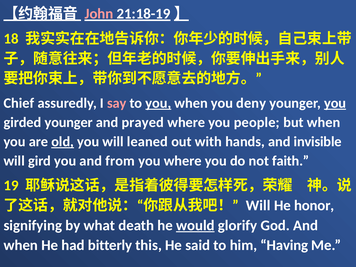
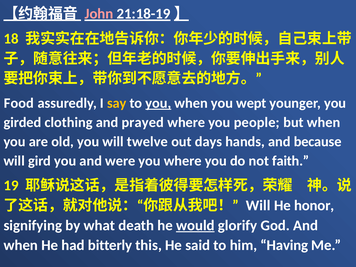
Chief: Chief -> Food (19, 103)
say colour: pink -> yellow (117, 103)
deny: deny -> wept (251, 103)
you underline: present -> none (335, 103)
girded younger: younger -> clothing (69, 122)
old underline: present -> none (63, 142)
leaned: leaned -> twelve (147, 142)
with: with -> days (208, 142)
invisible: invisible -> because (318, 142)
from: from -> were (120, 161)
